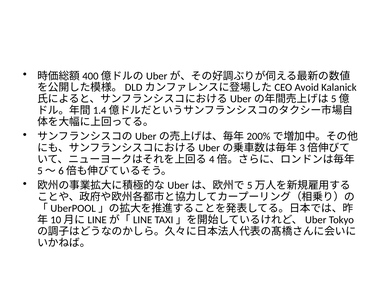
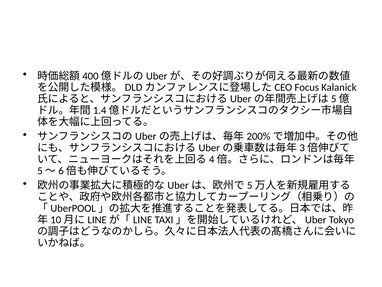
Avoid: Avoid -> Focus (307, 87)
